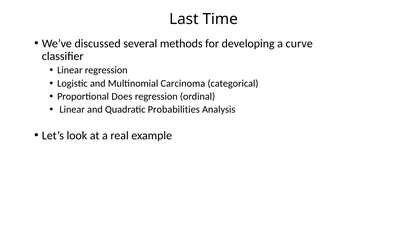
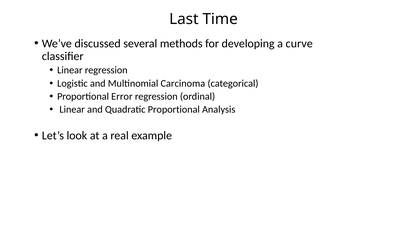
Does: Does -> Error (122, 96)
Quadratic Probabilities: Probabilities -> Proportional (174, 110)
